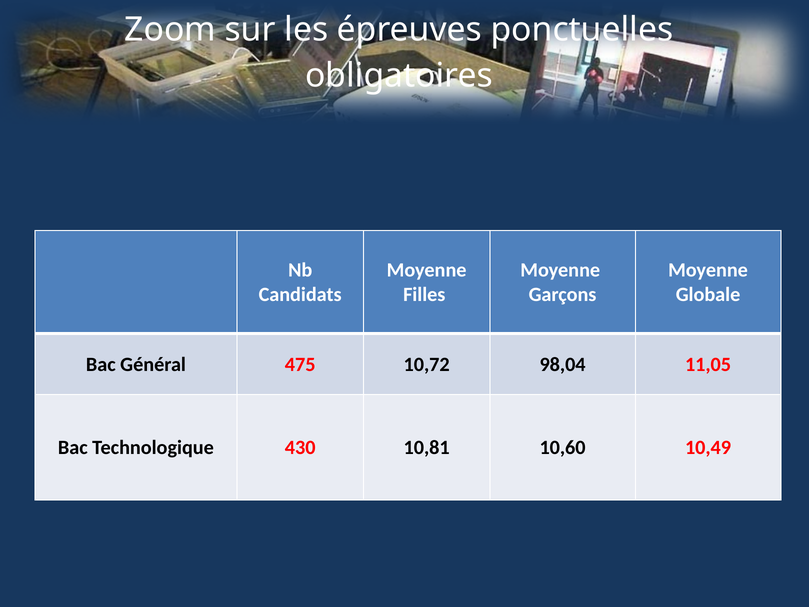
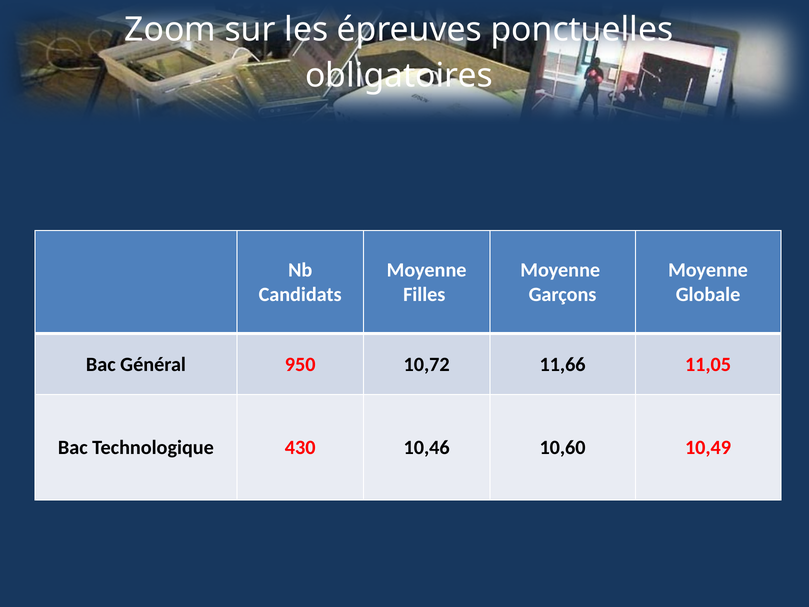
475: 475 -> 950 (300, 364)
98,04: 98,04 -> 11,66 (563, 364)
10,81: 10,81 -> 10,46 (427, 447)
